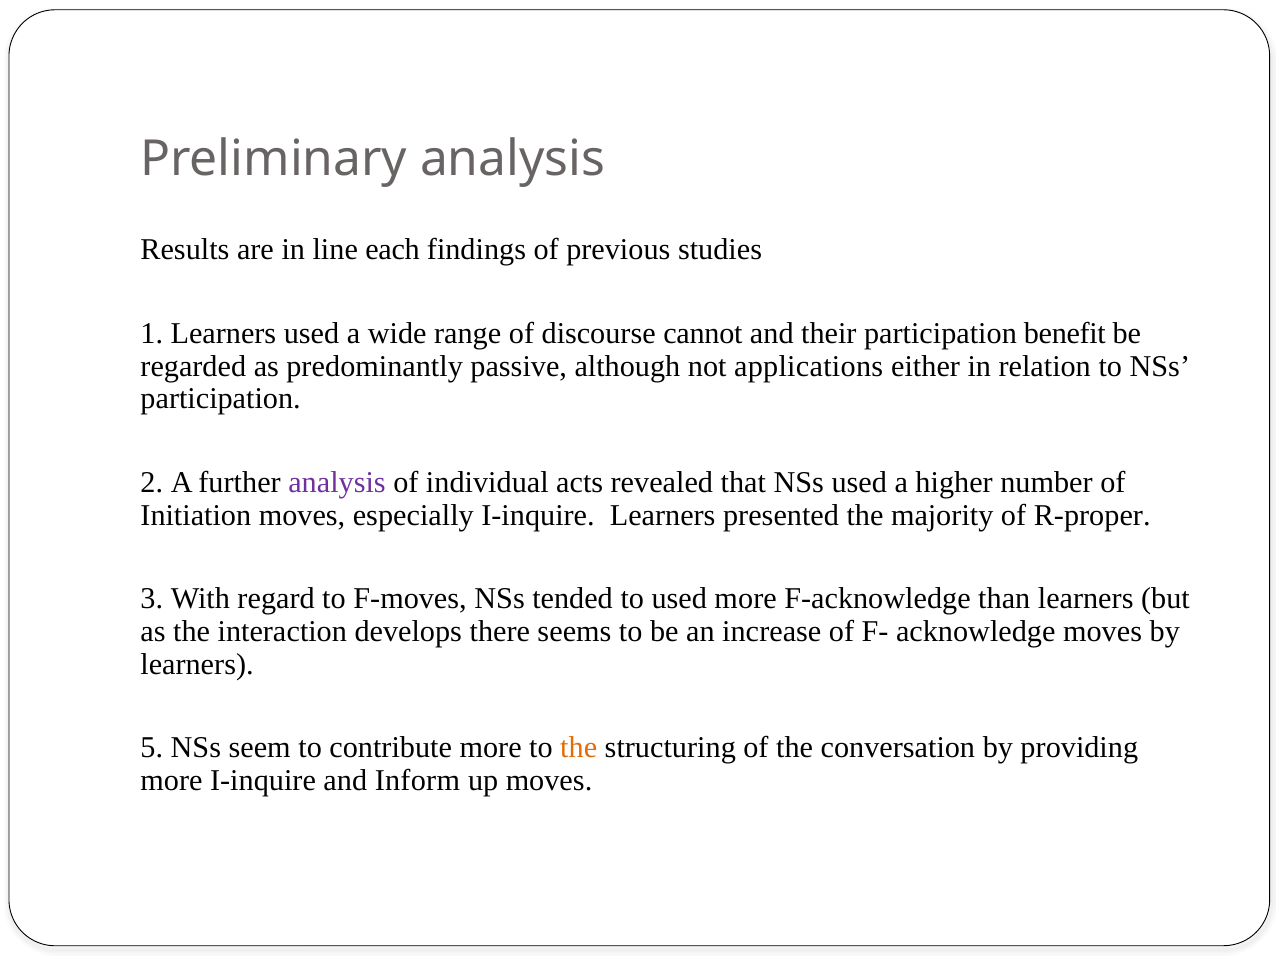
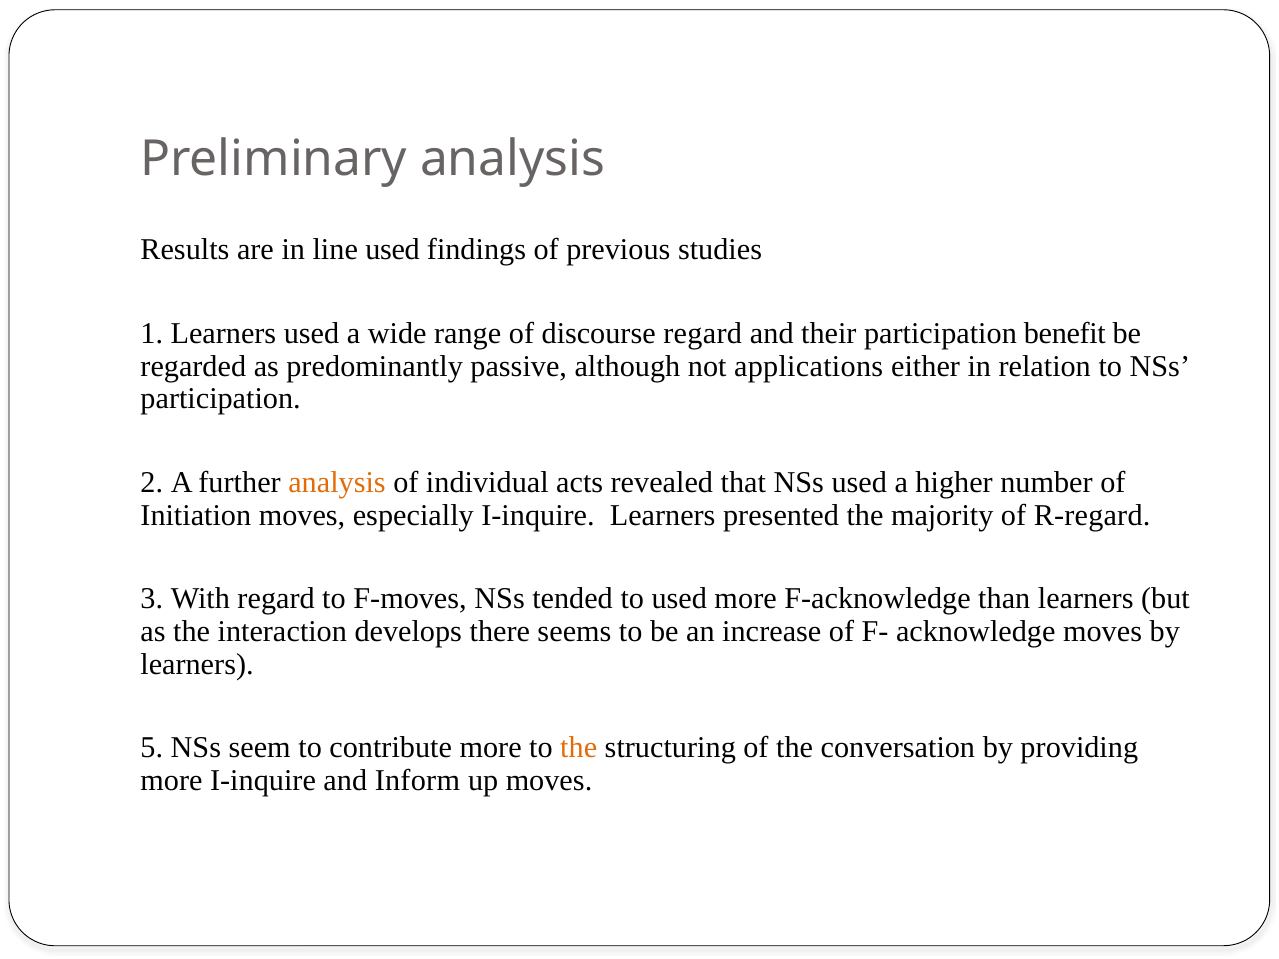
line each: each -> used (393, 250)
discourse cannot: cannot -> regard (703, 334)
analysis colour: purple -> orange (337, 483)
R-proper: R-proper -> R-regard (1092, 515)
